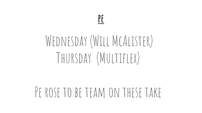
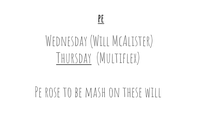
Thursday underline: none -> present (74, 59)
team: team -> mash (95, 93)
these take: take -> will (153, 93)
